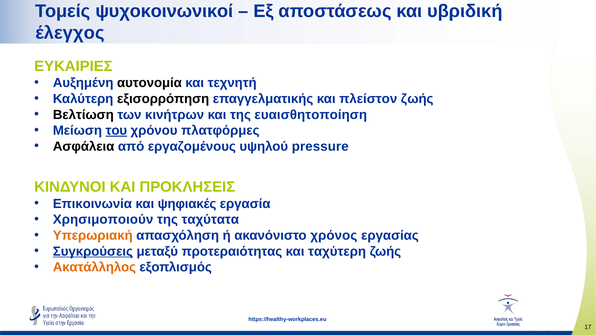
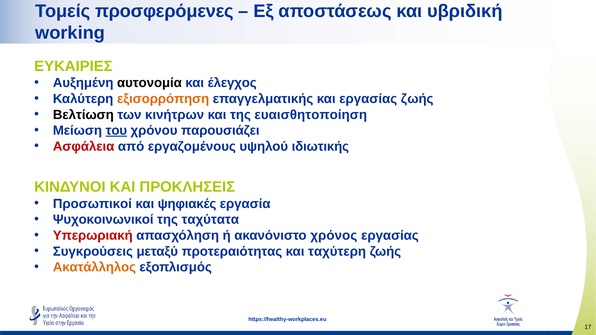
ψυχοκοινωνικοί: ψυχοκοινωνικοί -> προσφερόμενες (164, 11)
έλεγχος: έλεγχος -> working (70, 33)
τεχνητή: τεχνητή -> έλεγχος (232, 83)
εξισορρόπηση colour: black -> orange (163, 99)
και πλείστον: πλείστον -> εργασίας (368, 99)
πλατφόρμες: πλατφόρμες -> παρουσιάζει (220, 131)
Ασφάλεια colour: black -> red (84, 147)
pressure: pressure -> ιδιωτικής (320, 147)
Επικοινωνία: Επικοινωνία -> Προσωπικοί (92, 204)
Χρησιμοποιούν: Χρησιμοποιούν -> Ψυχοκοινωνικοί (103, 220)
Υπερωριακή colour: orange -> red (93, 236)
Συγκρούσεις underline: present -> none (93, 252)
